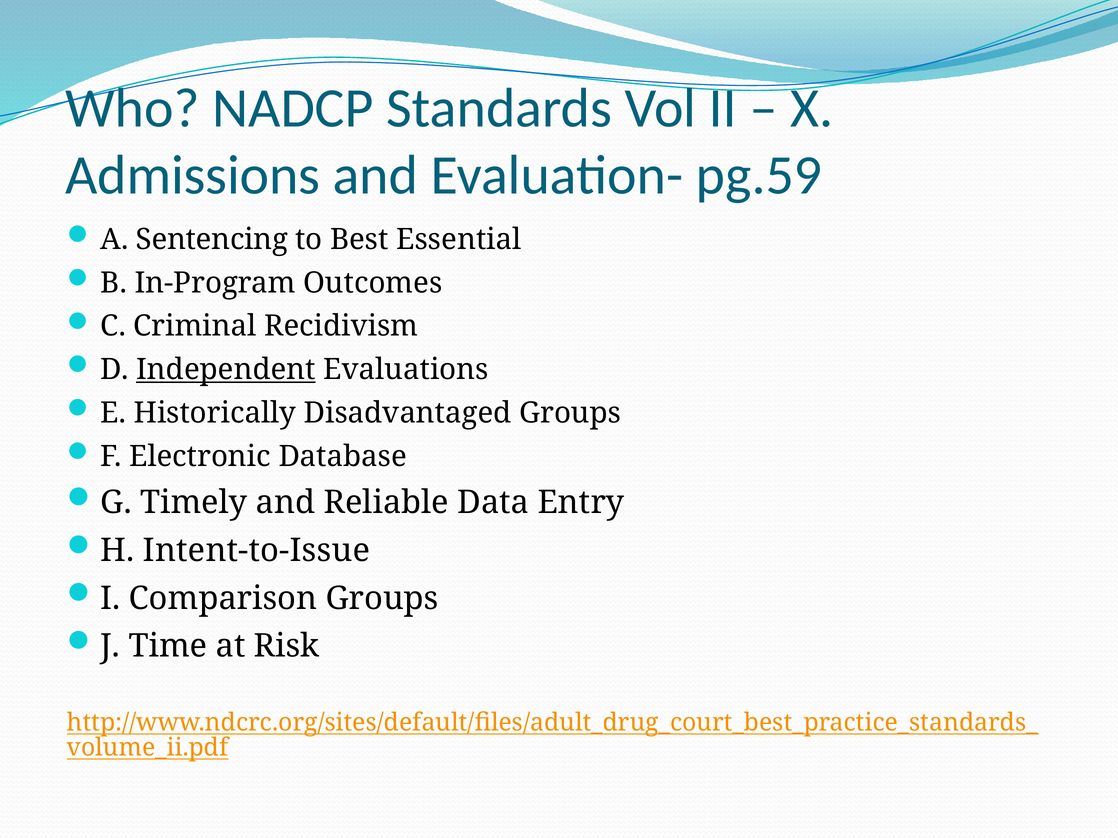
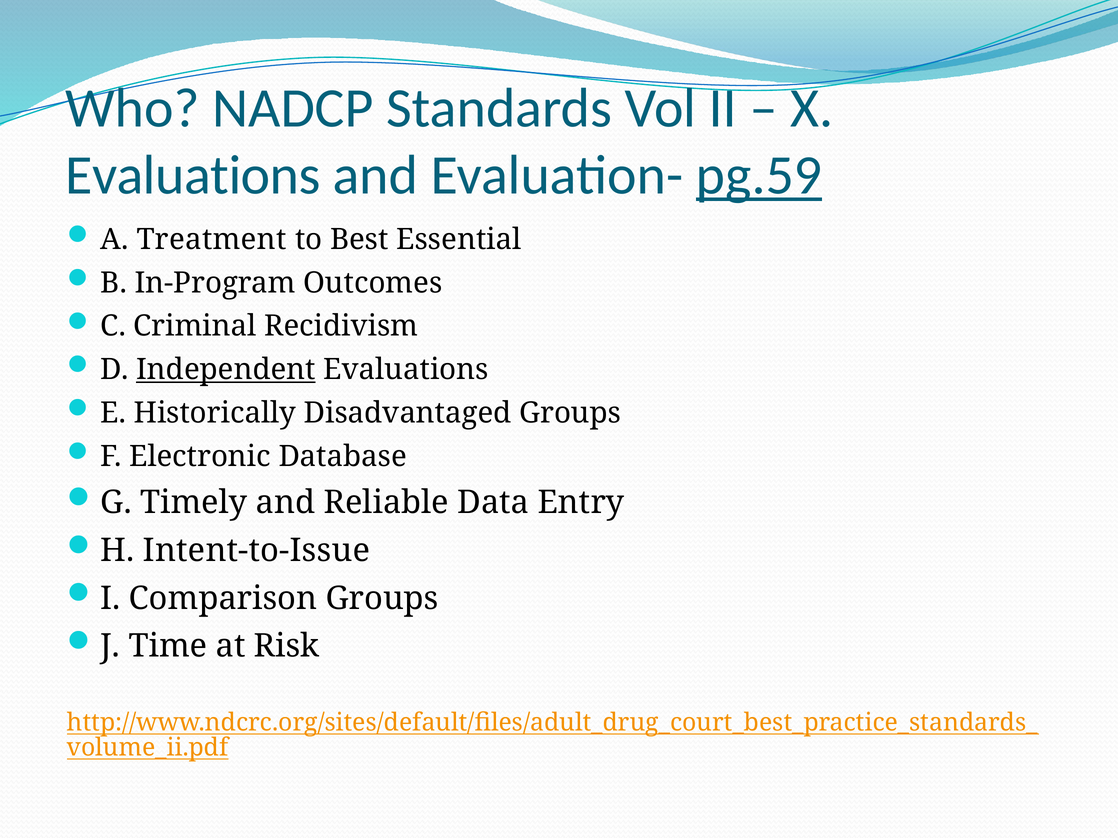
Admissions: Admissions -> Evaluations (193, 175)
pg.59 underline: none -> present (759, 175)
Sentencing: Sentencing -> Treatment (212, 240)
